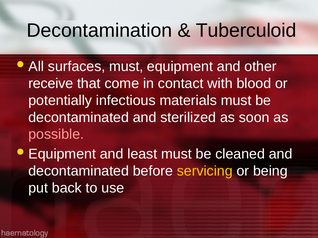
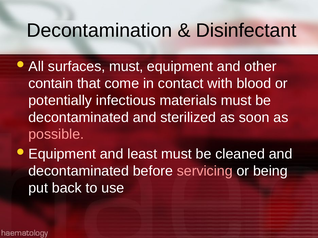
Tuberculoid: Tuberculoid -> Disinfectant (246, 31)
receive: receive -> contain (51, 84)
servicing colour: yellow -> pink (205, 171)
